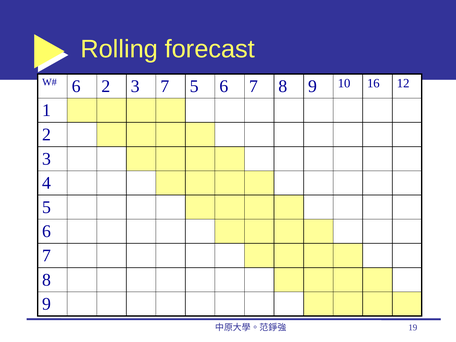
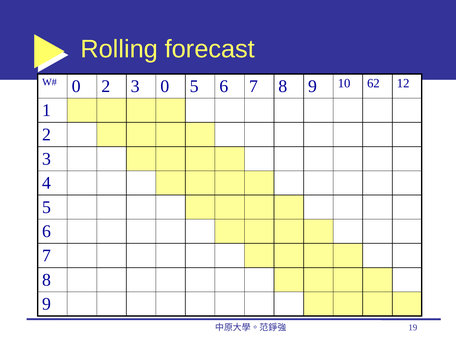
6: 6 -> 0 (76, 86)
3 7: 7 -> 0 (165, 86)
16: 16 -> 62 (373, 83)
